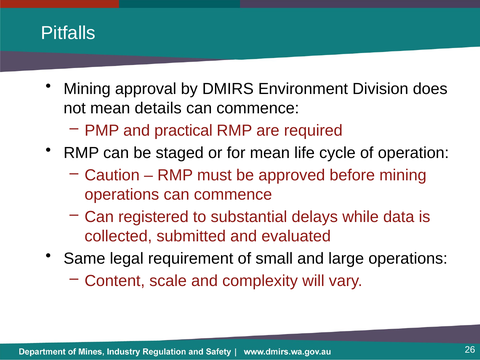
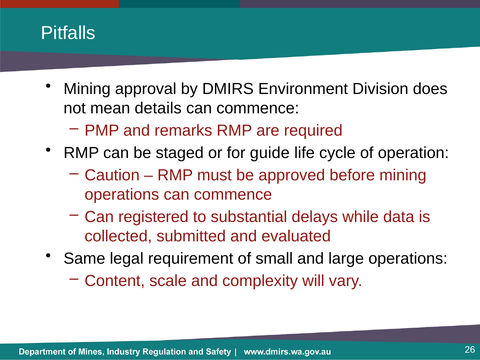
practical: practical -> remarks (183, 131)
for mean: mean -> guide (270, 153)
